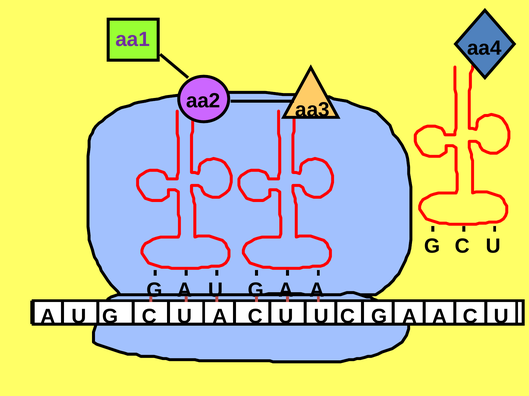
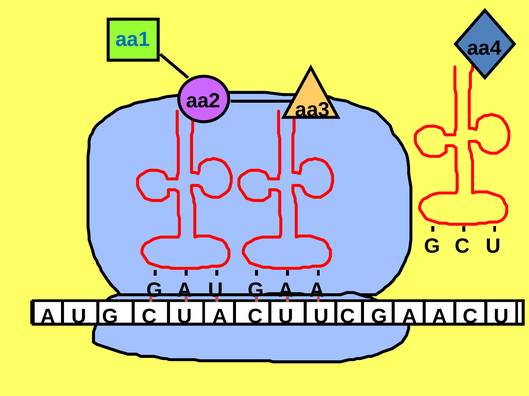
aa1 colour: purple -> blue (133, 39)
